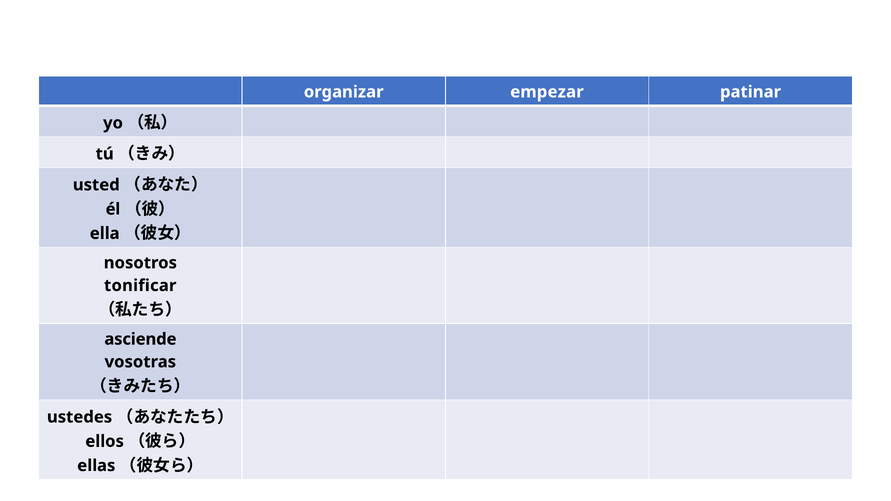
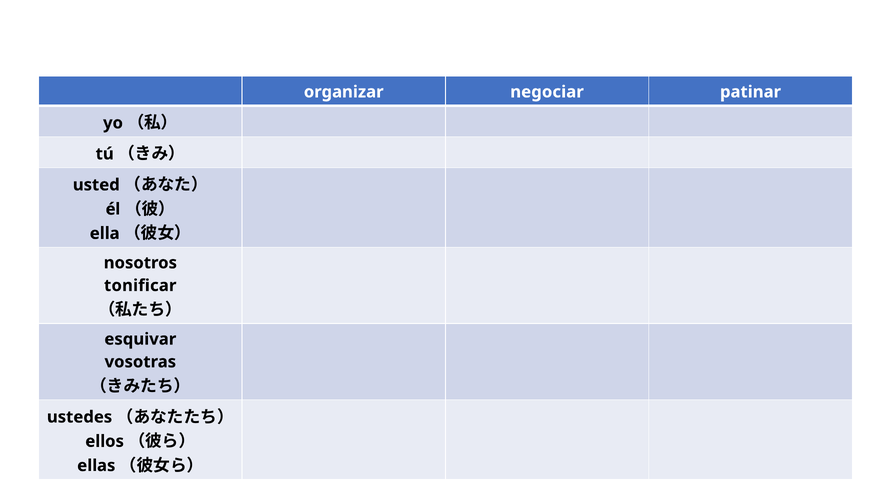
empezar: empezar -> negociar (547, 92)
asciende: asciende -> esquivar (140, 339)
